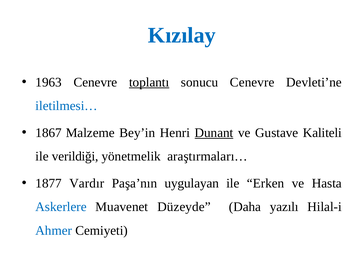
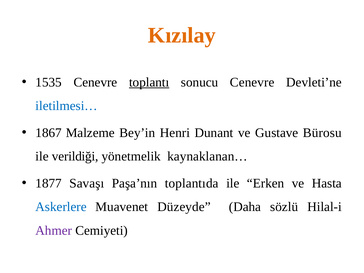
Kızılay colour: blue -> orange (182, 35)
1963: 1963 -> 1535 (49, 82)
Dunant underline: present -> none (214, 133)
Kaliteli: Kaliteli -> Bürosu (322, 133)
araştırmaları…: araştırmaları… -> kaynaklanan… (207, 156)
Vardır: Vardır -> Savaşı (87, 183)
uygulayan: uygulayan -> toplantıda (192, 183)
yazılı: yazılı -> sözlü (284, 207)
Ahmer colour: blue -> purple (54, 231)
